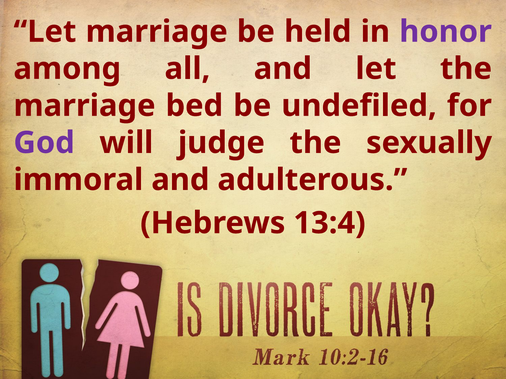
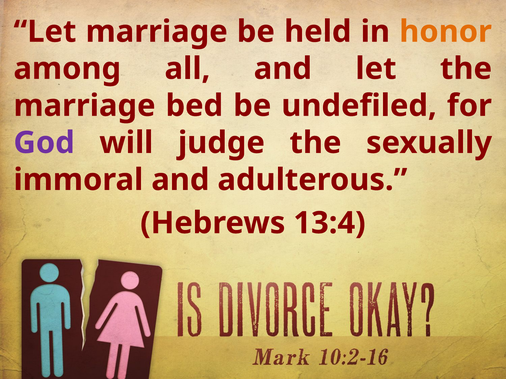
honor colour: purple -> orange (446, 32)
